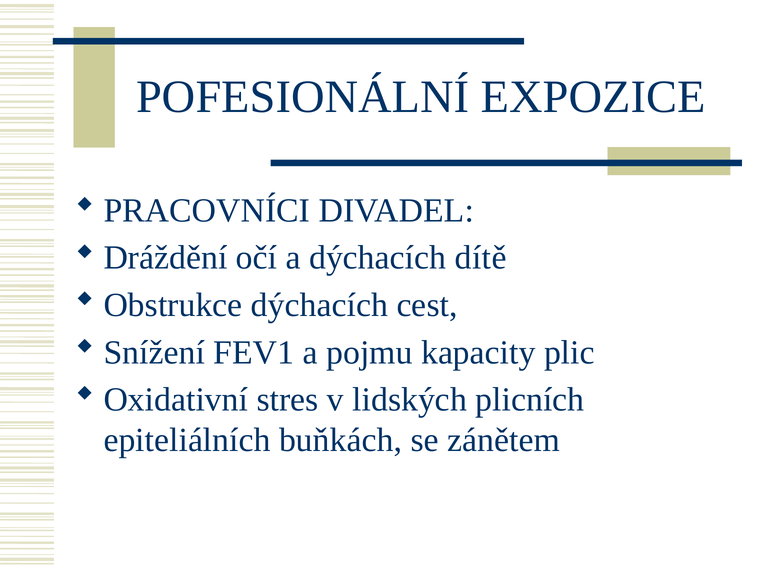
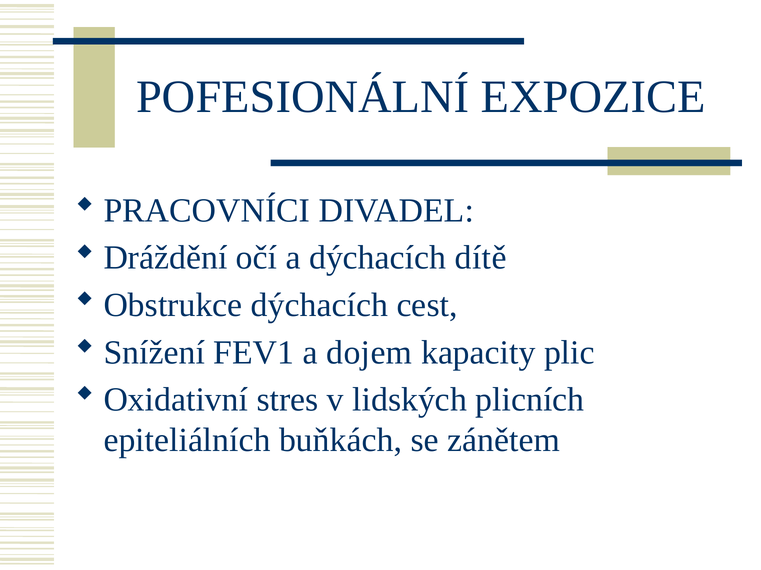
pojmu: pojmu -> dojem (369, 353)
